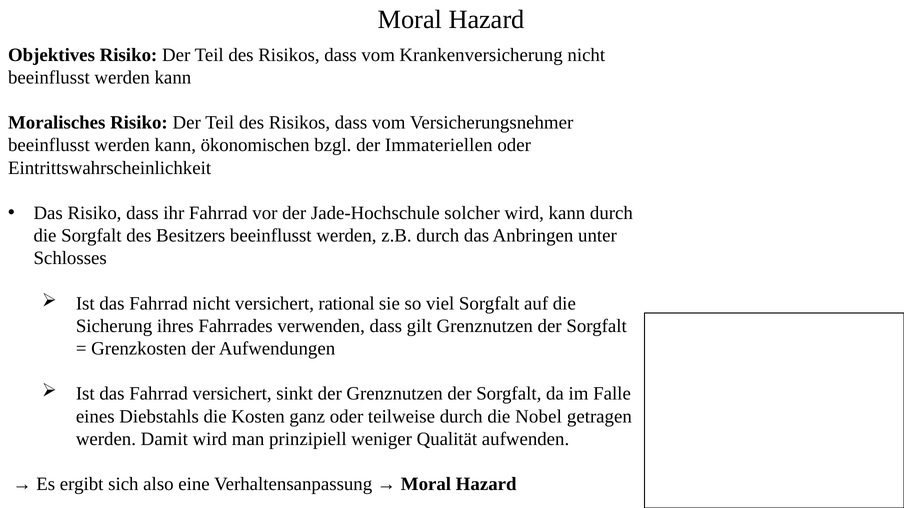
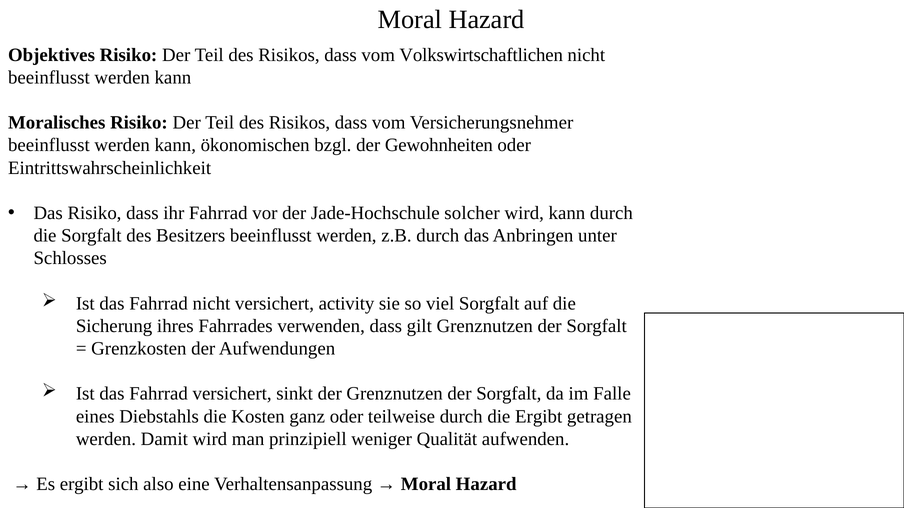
Krankenversicherung: Krankenversicherung -> Volkswirtschaftlichen (481, 55)
Immateriellen: Immateriellen -> Gewohnheiten (439, 145)
rational: rational -> activity (346, 304)
die Nobel: Nobel -> Ergibt (539, 417)
